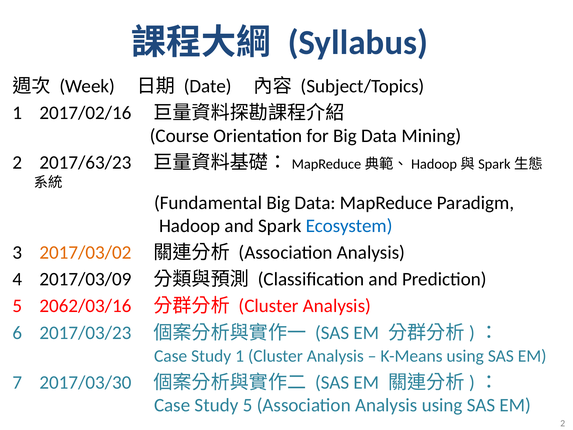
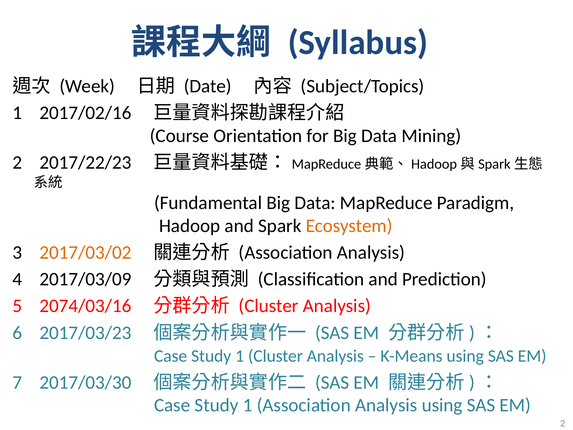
2017/63/23: 2017/63/23 -> 2017/22/23 (86, 163)
Ecosystem colour: blue -> orange (349, 226)
2062/03/16: 2062/03/16 -> 2074/03/16 (86, 306)
5: 5 -> 1 (248, 405)
